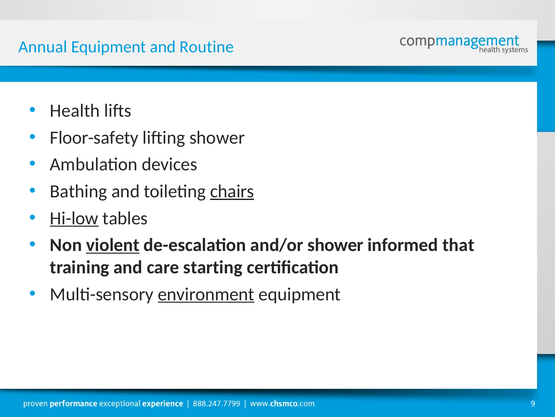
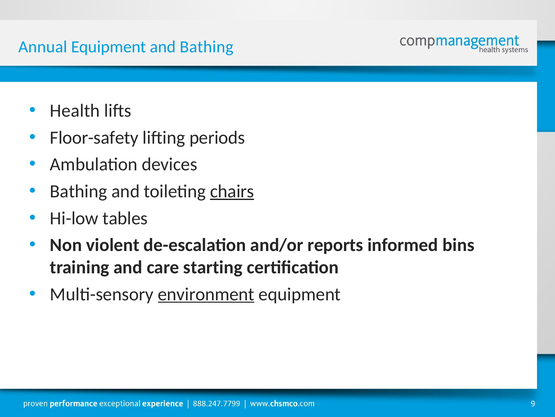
and Routine: Routine -> Bathing (207, 47)
lifting shower: shower -> periods (217, 137)
Hi-low underline: present -> none (74, 218)
violent underline: present -> none (113, 245)
and/or shower: shower -> reports (335, 245)
that: that -> bins (458, 245)
